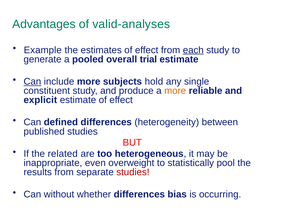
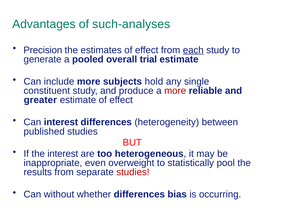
valid-analyses: valid-analyses -> such-analyses (131, 24)
Example: Example -> Precision (43, 50)
Can underline: present -> none (32, 82)
more colour: orange -> red (175, 91)
explicit: explicit -> greater (40, 100)
Can defined: defined -> interest (61, 122)
the related: related -> interest (63, 154)
